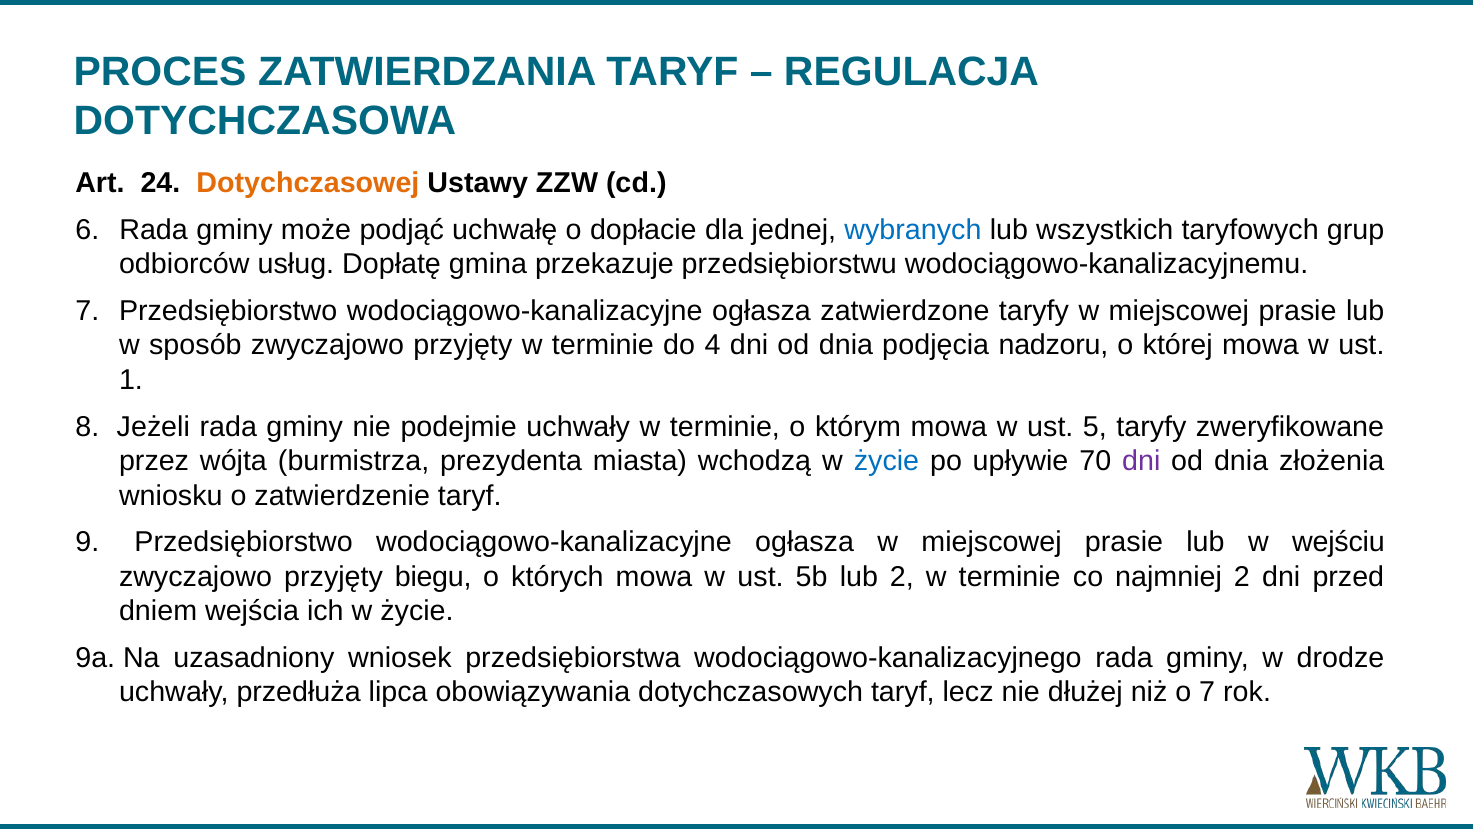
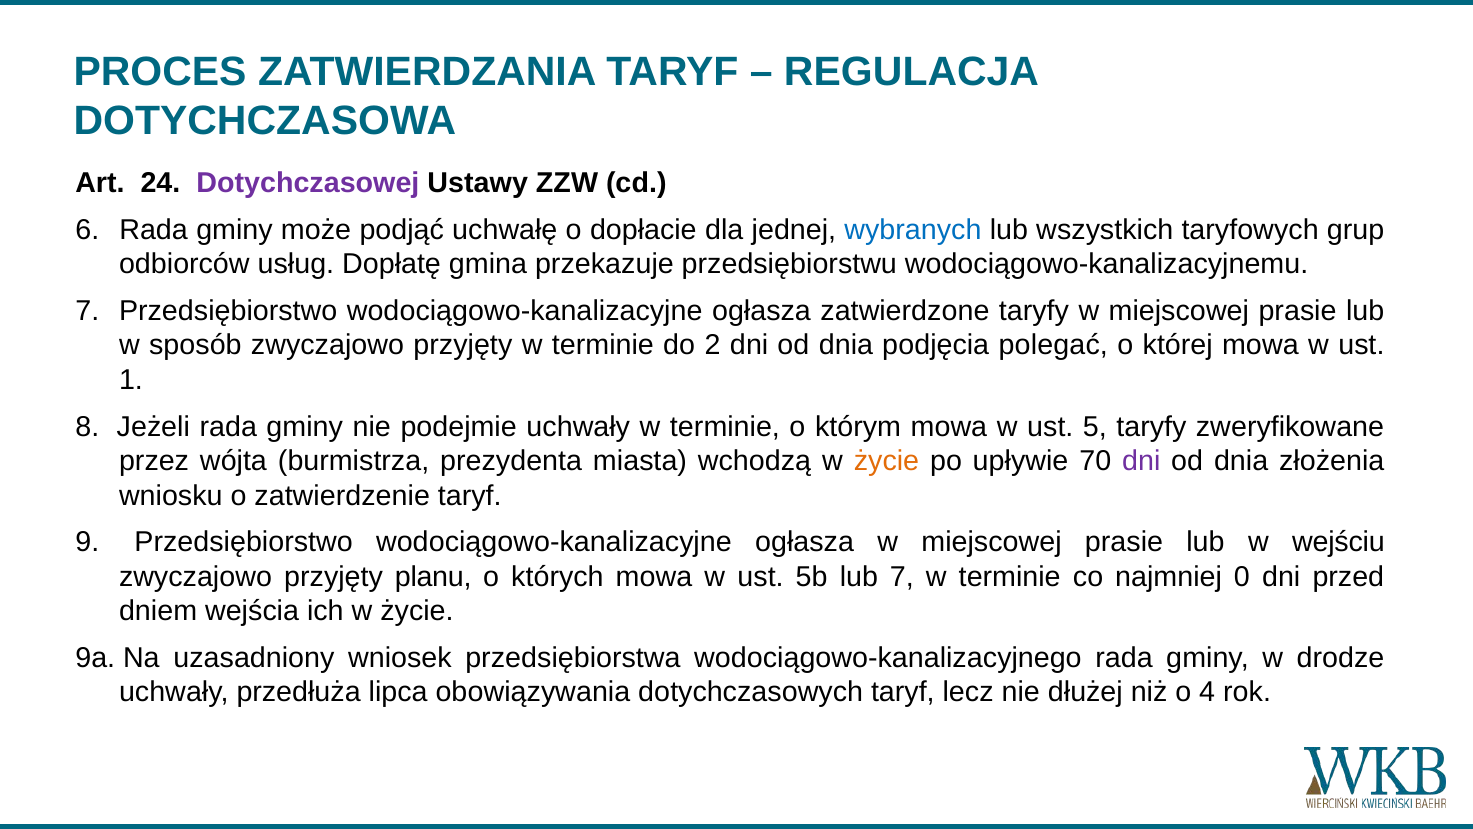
Dotychczasowej colour: orange -> purple (308, 183)
4: 4 -> 2 (713, 345)
nadzoru: nadzoru -> polegać (1053, 345)
życie colour: blue -> orange (886, 461)
biegu: biegu -> planu (433, 576)
lub 2: 2 -> 7 (902, 576)
najmniej 2: 2 -> 0 (1242, 576)
o 7: 7 -> 4 (1207, 692)
